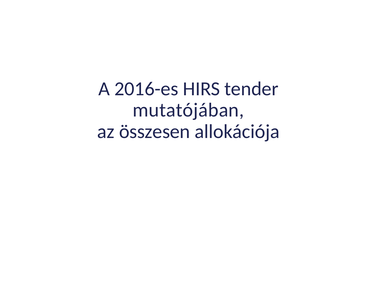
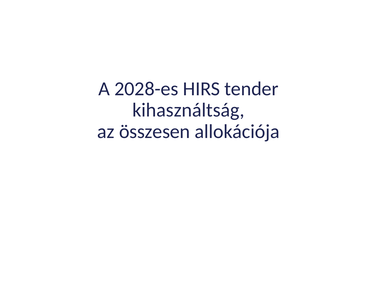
2016-es: 2016-es -> 2028-es (146, 89)
mutatójában: mutatójában -> kihasználtság (188, 110)
